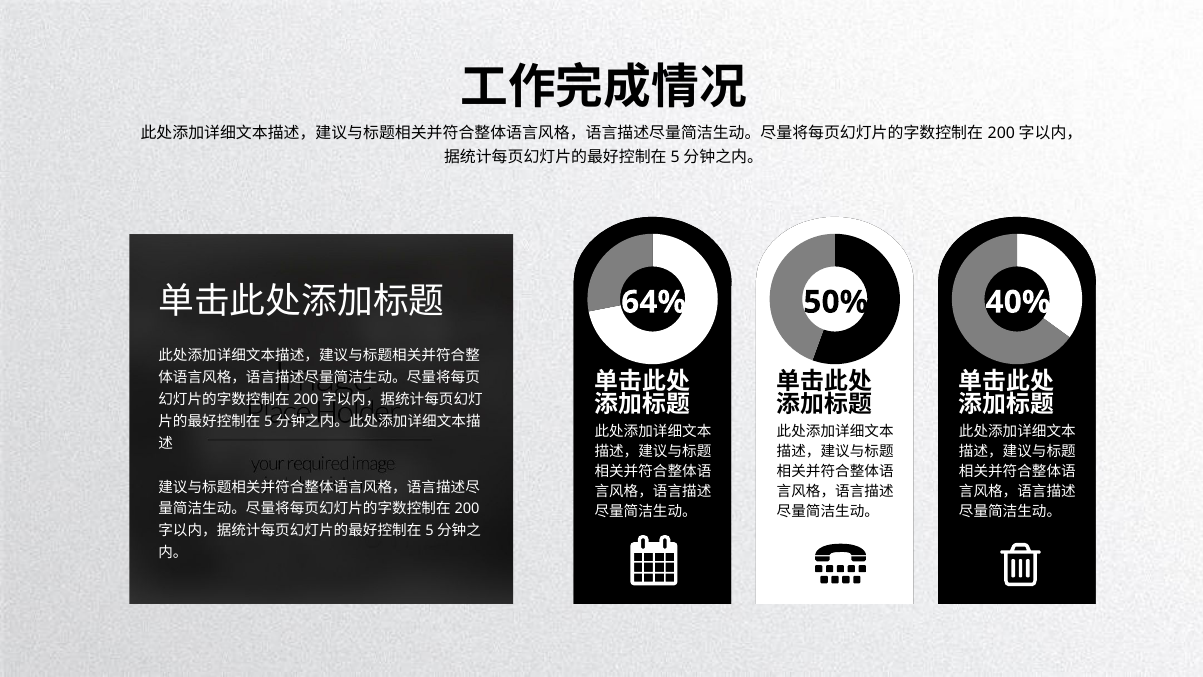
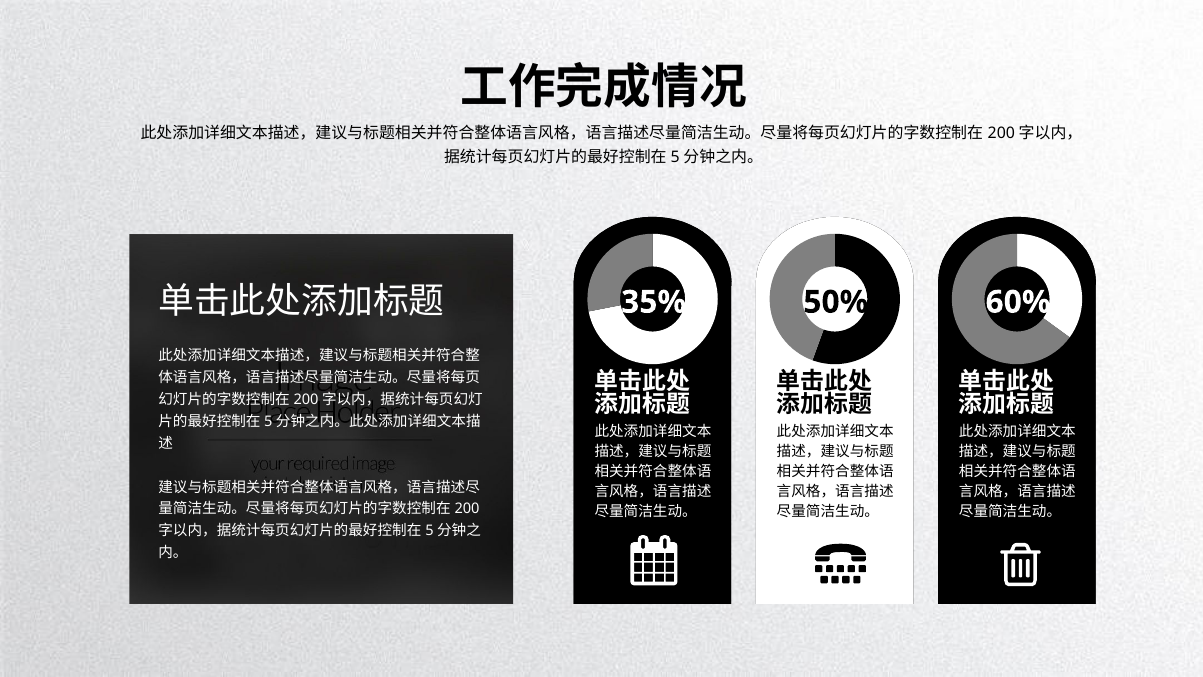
40%: 40% -> 60% (1018, 302)
64%: 64% -> 35% (654, 302)
